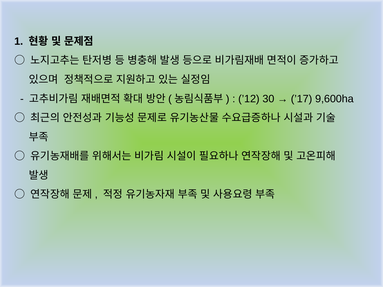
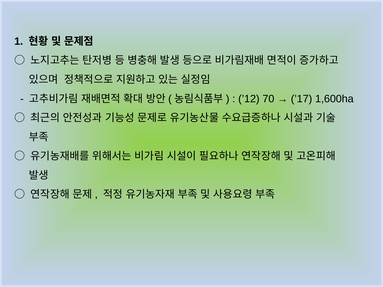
30: 30 -> 70 (268, 99)
9,600ha: 9,600ha -> 1,600ha (334, 99)
